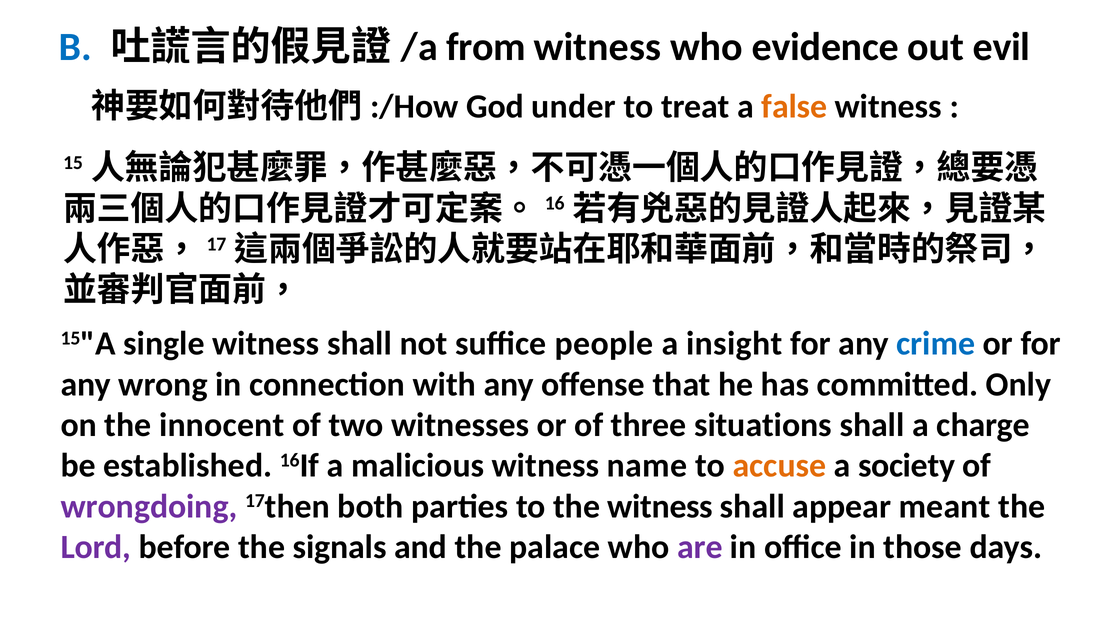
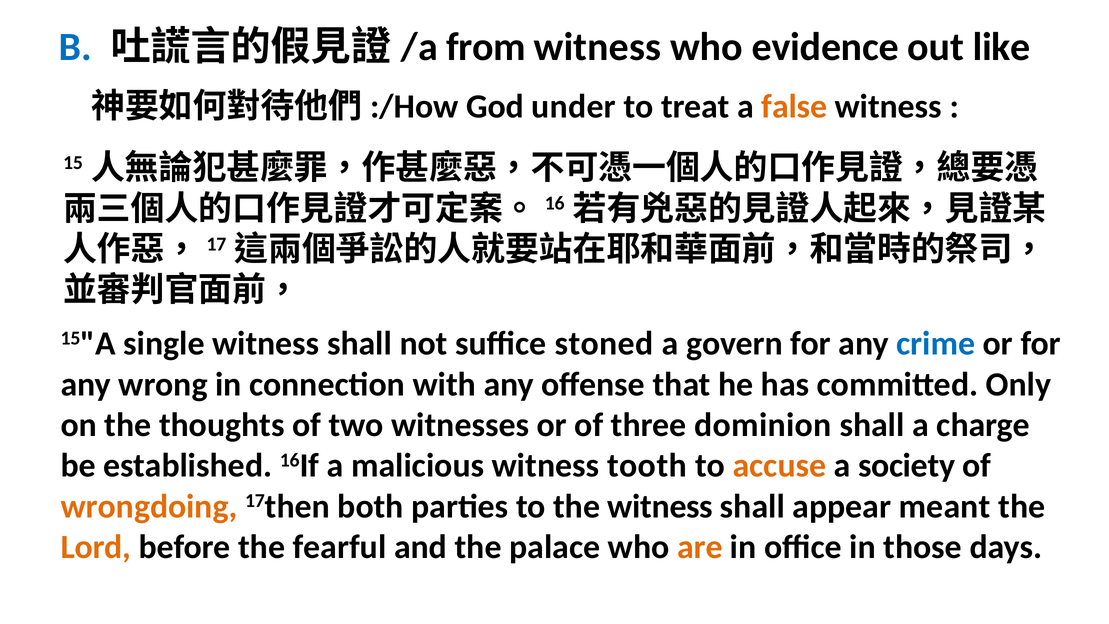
evil: evil -> like (1002, 47)
people: people -> stoned (604, 344)
insight: insight -> govern (734, 344)
innocent: innocent -> thoughts (222, 425)
situations: situations -> dominion (763, 425)
name: name -> tooth (647, 466)
wrongdoing colour: purple -> orange (149, 506)
Lord colour: purple -> orange (96, 547)
signals: signals -> fearful (340, 547)
are colour: purple -> orange (700, 547)
